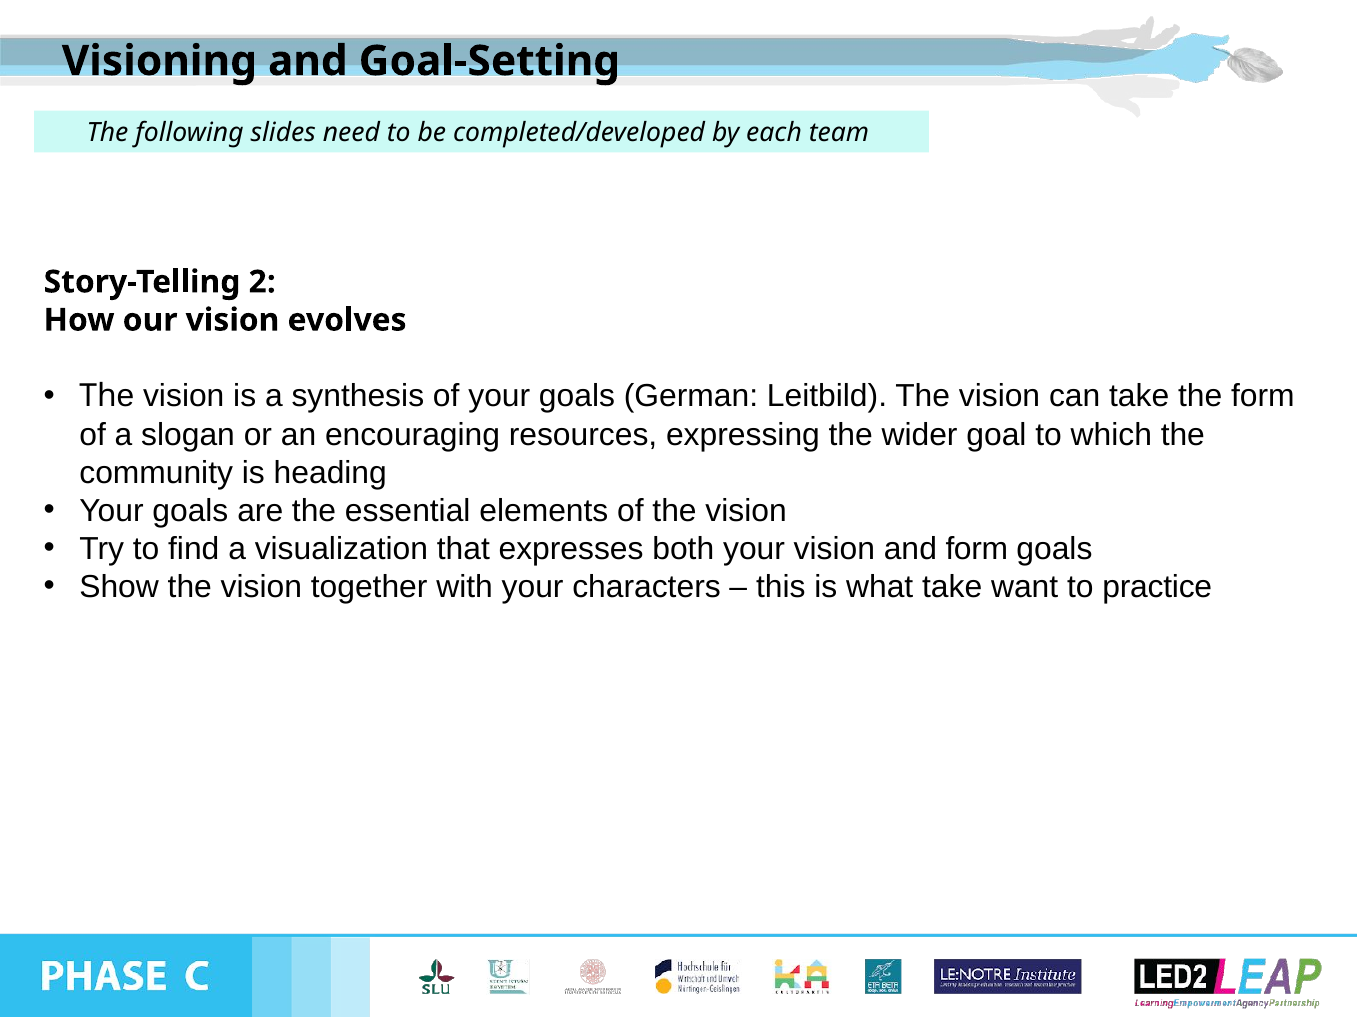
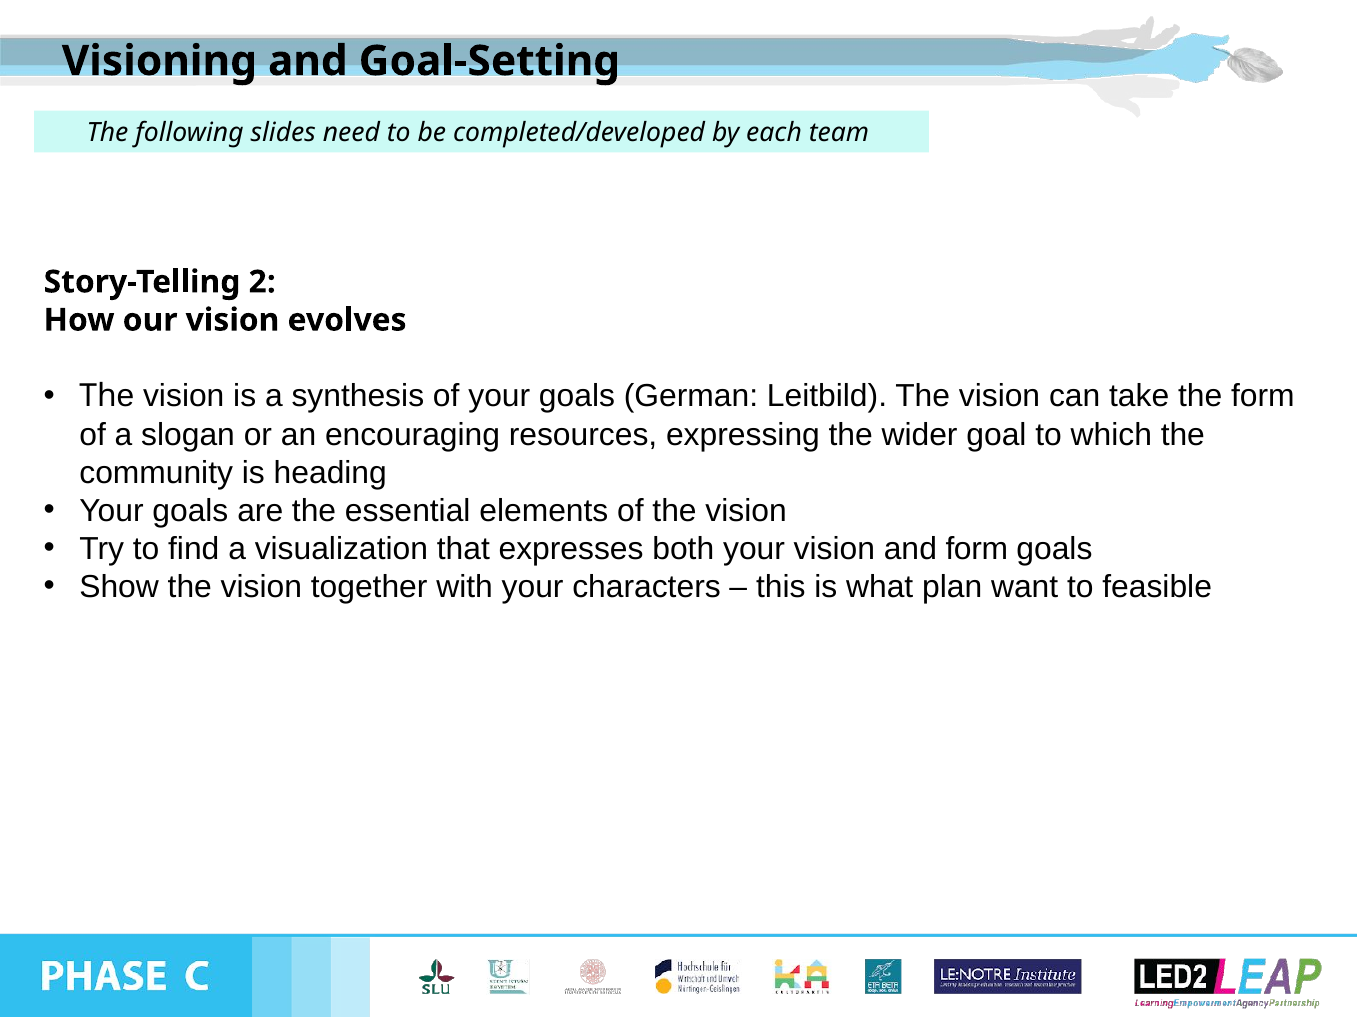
what take: take -> plan (952, 587)
practice: practice -> feasible (1157, 587)
